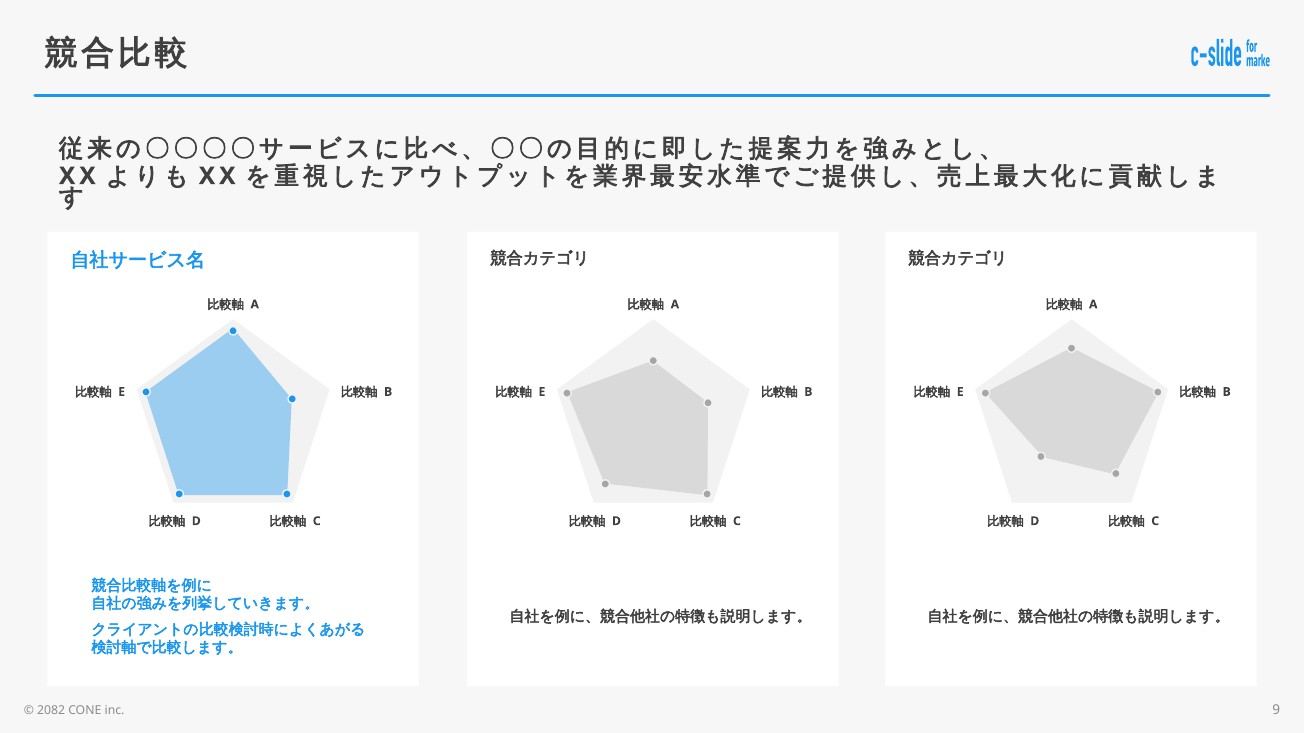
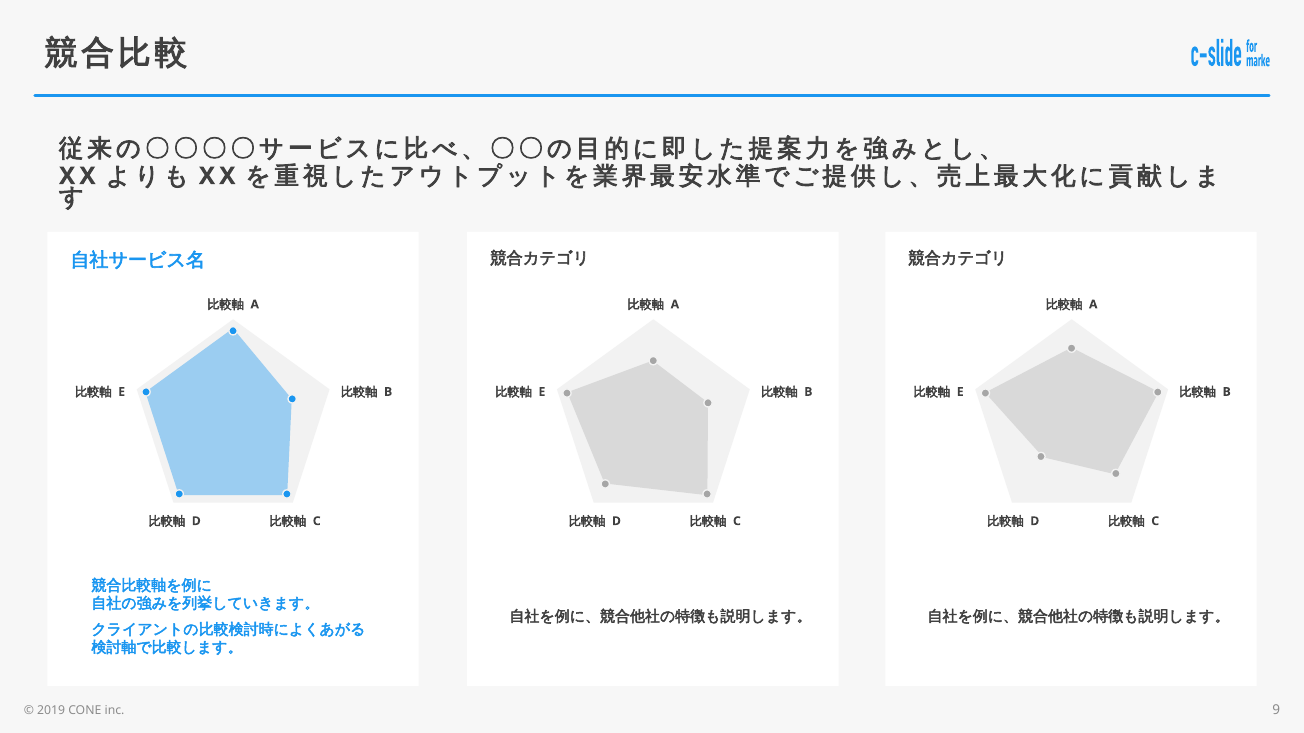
2082: 2082 -> 2019 (51, 711)
